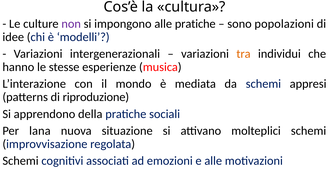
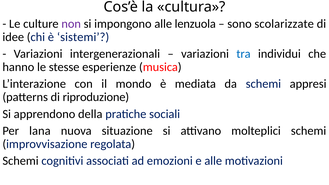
alle pratiche: pratiche -> lenzuola (195, 24)
popolazioni: popolazioni -> scolarizzate (284, 24)
modelli: modelli -> sistemi (83, 37)
tra colour: orange -> blue (244, 54)
